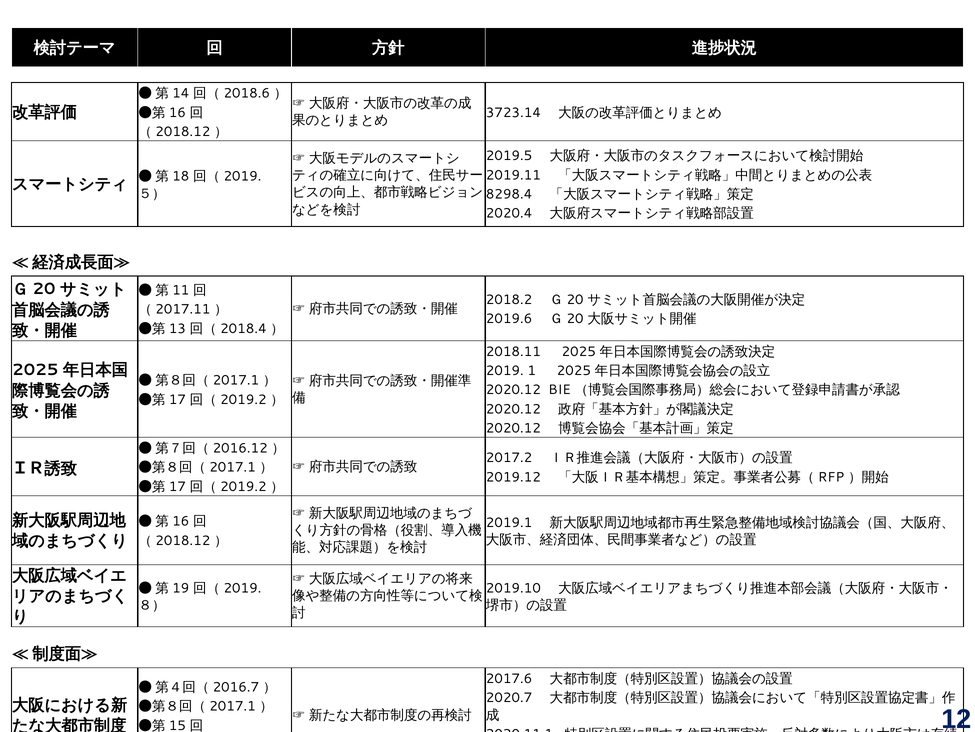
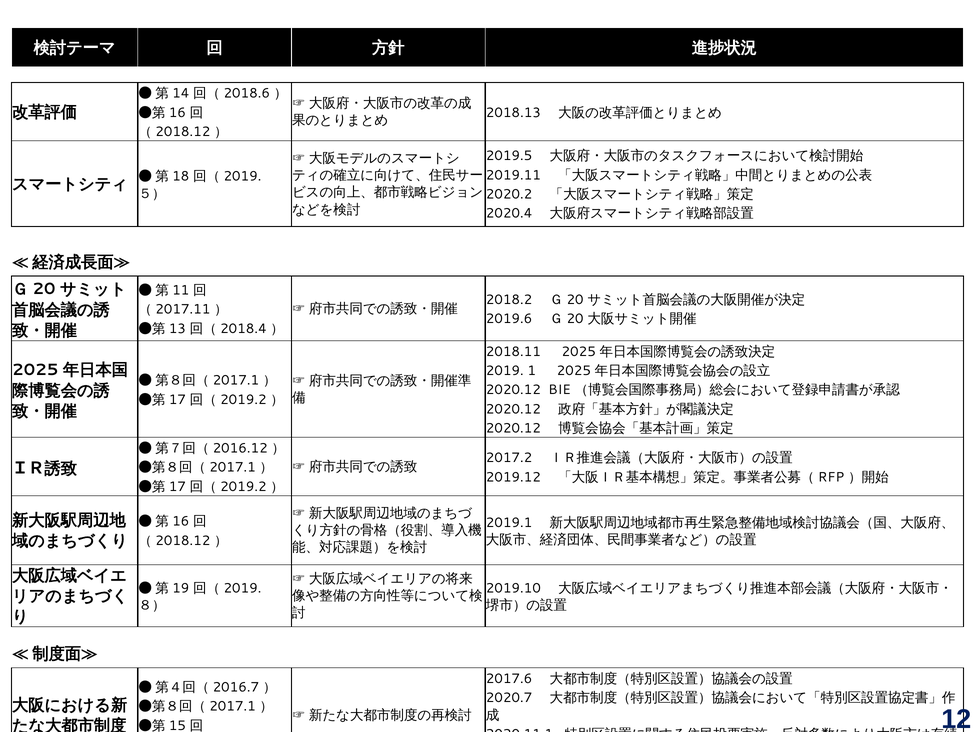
3723.14: 3723.14 -> 2018.13 (513, 113)
8298.4: 8298.4 -> 2020.2 (509, 194)
